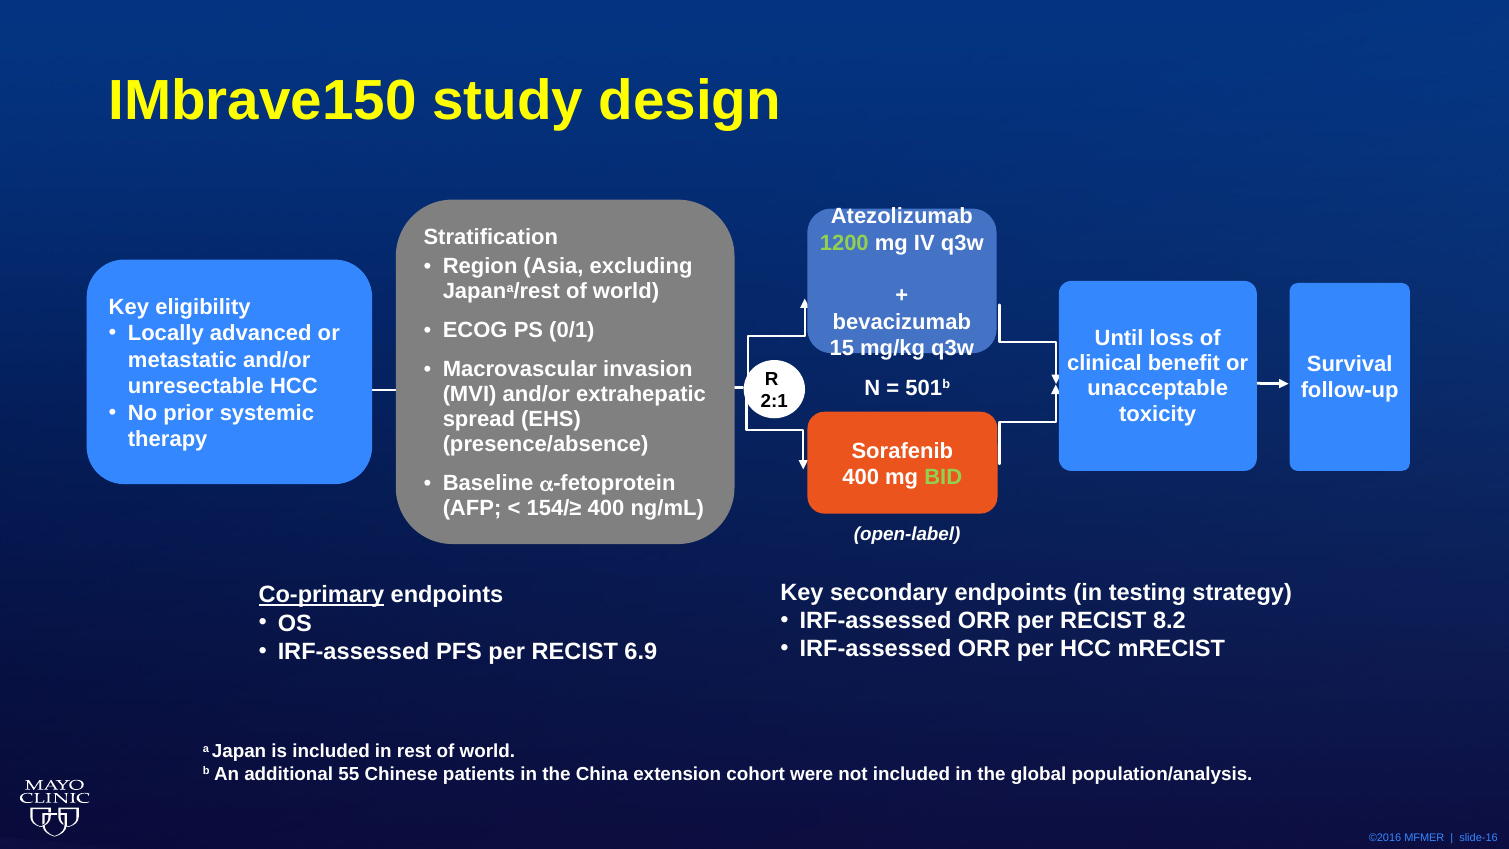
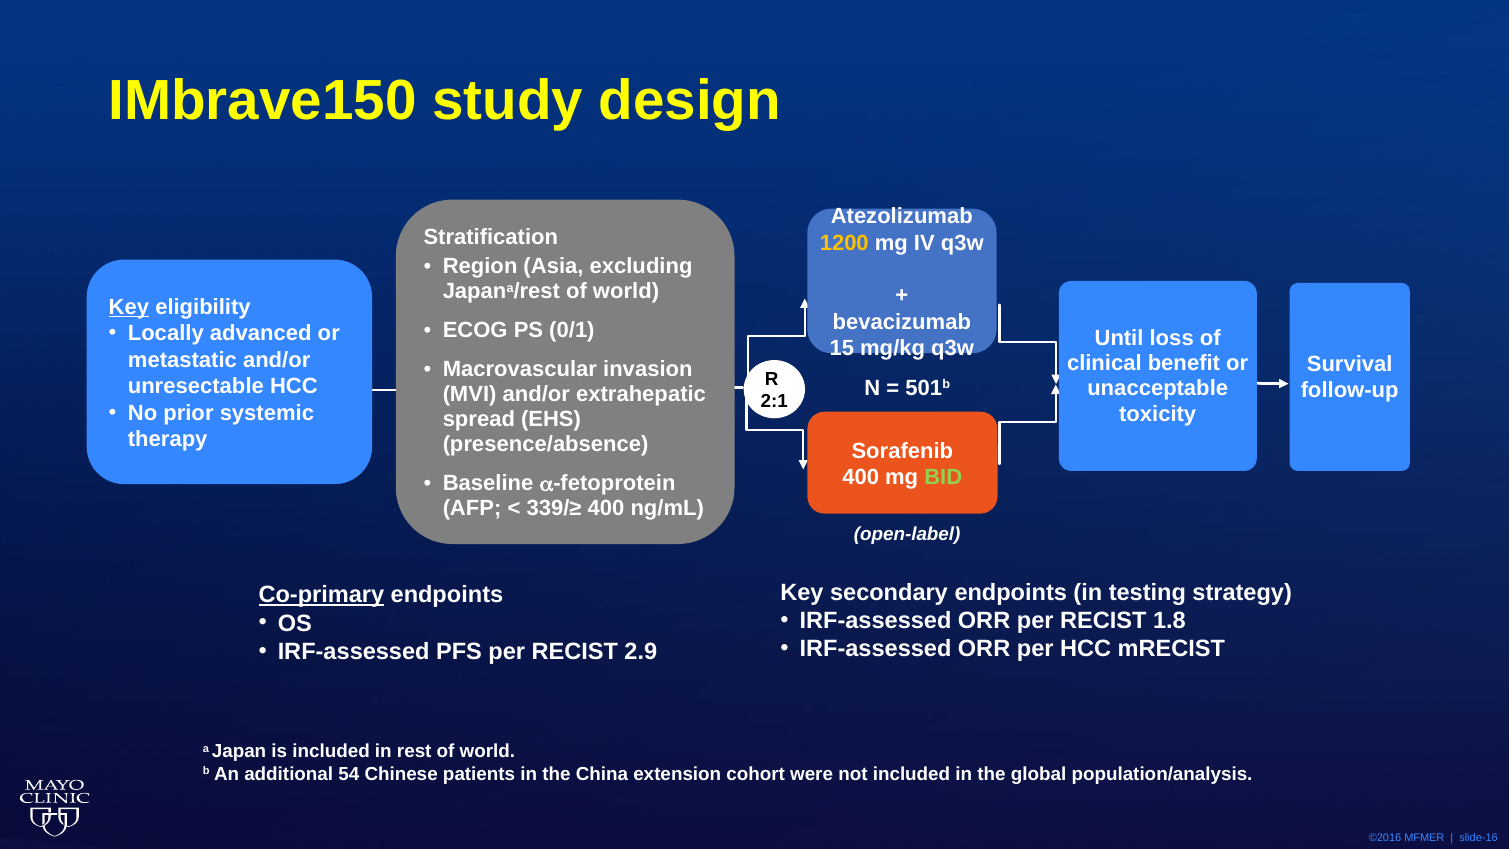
1200 colour: light green -> yellow (844, 243)
Key underline: none -> present (129, 307)
154/≥: 154/≥ -> 339/≥ (554, 508)
8.2: 8.2 -> 1.8 (1169, 621)
6.9: 6.9 -> 2.9 (641, 651)
55: 55 -> 54 (349, 774)
